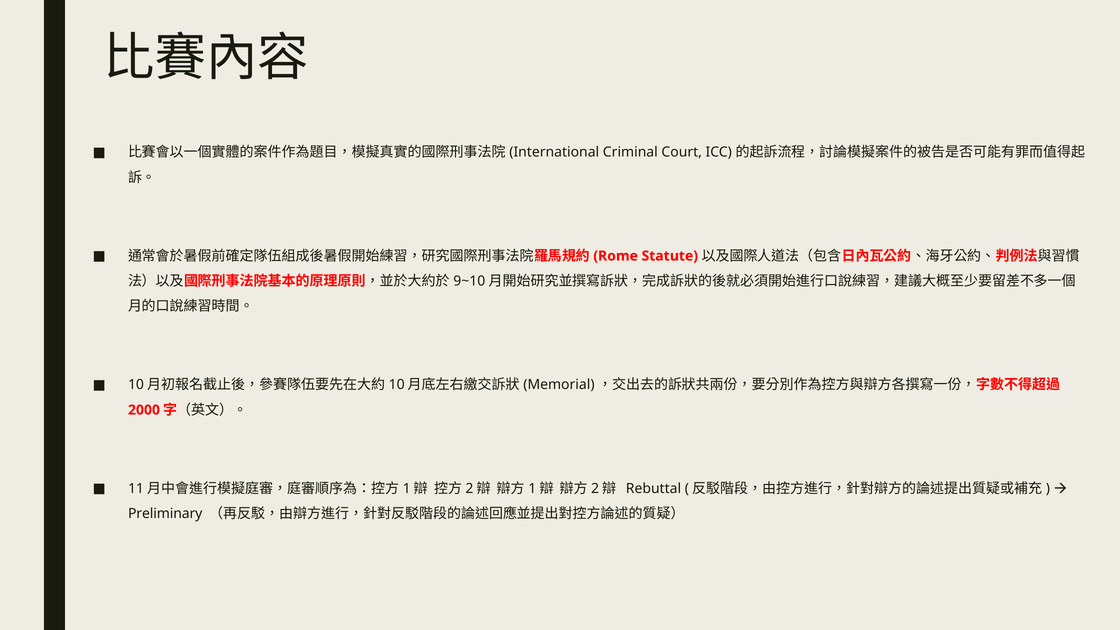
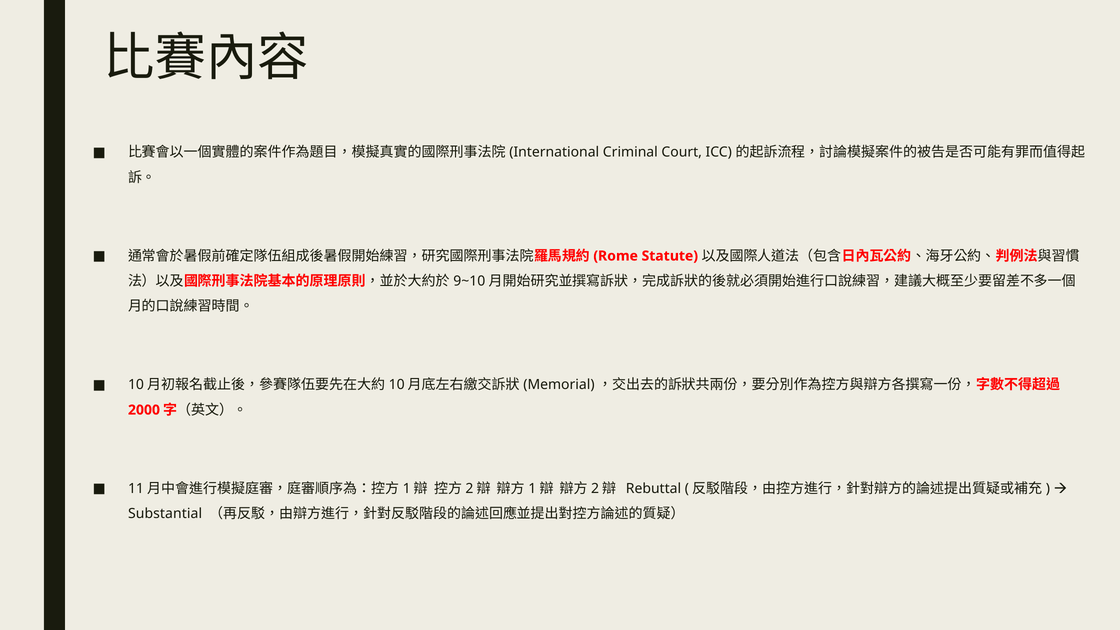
Preliminary: Preliminary -> Substantial (165, 514)
